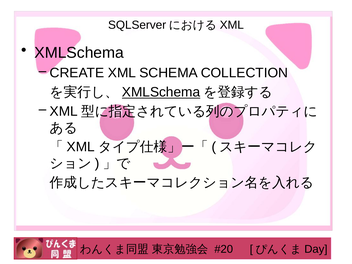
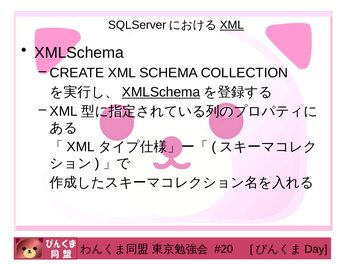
XML underline: none -> present (232, 25)
